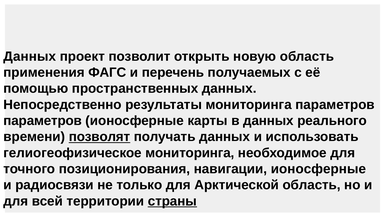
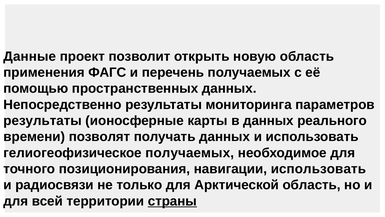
Данных: Данных -> Данные (30, 56)
параметров: параметров -> результаты (43, 120)
позволят underline: present -> none (100, 137)
гелиогеофизическое мониторинга: мониторинга -> получаемых (190, 153)
навигации ионосферные: ионосферные -> использовать (318, 169)
